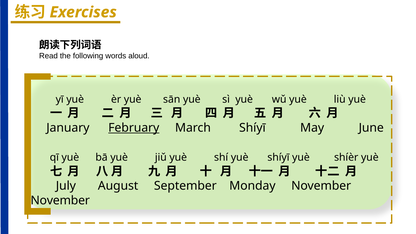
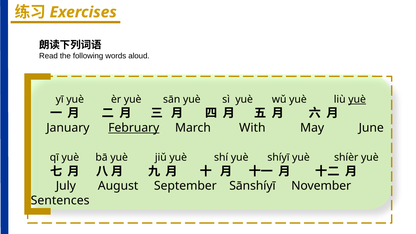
yuè underline: none -> present (357, 99)
March Shíyī: Shíyī -> With (252, 128)
Monday: Monday -> Sānshíyī (252, 186)
November: November -> Sentences (60, 201)
